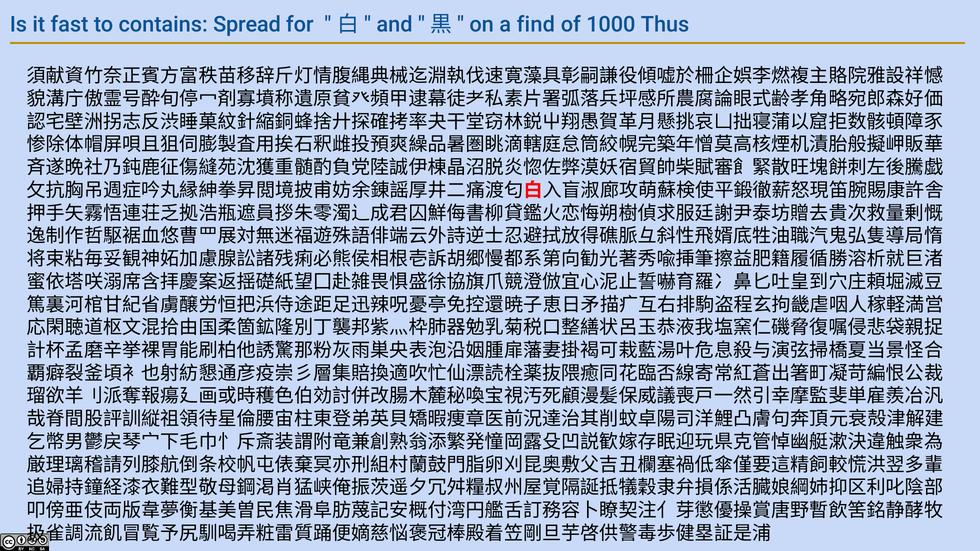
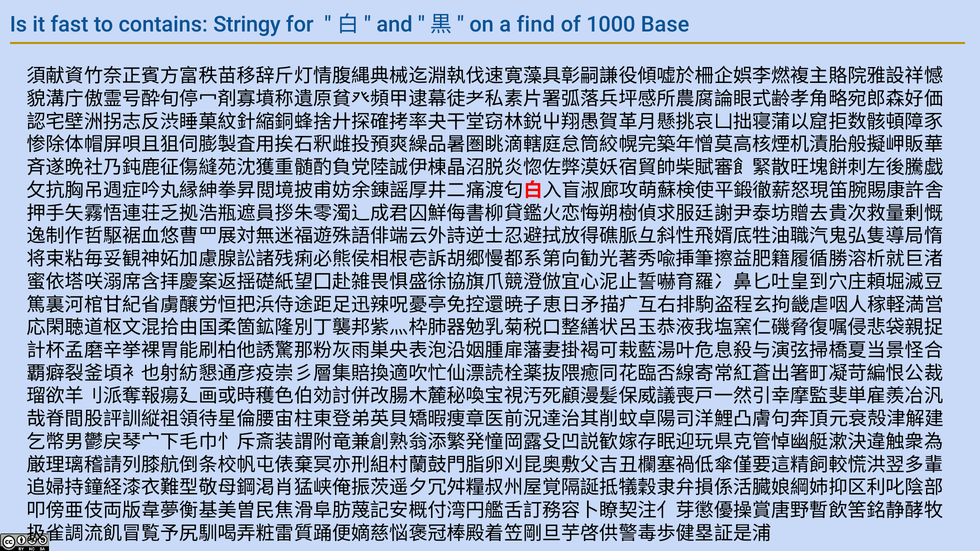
Spread: Spread -> Stringy (247, 24)
Thus: Thus -> Base (665, 24)
